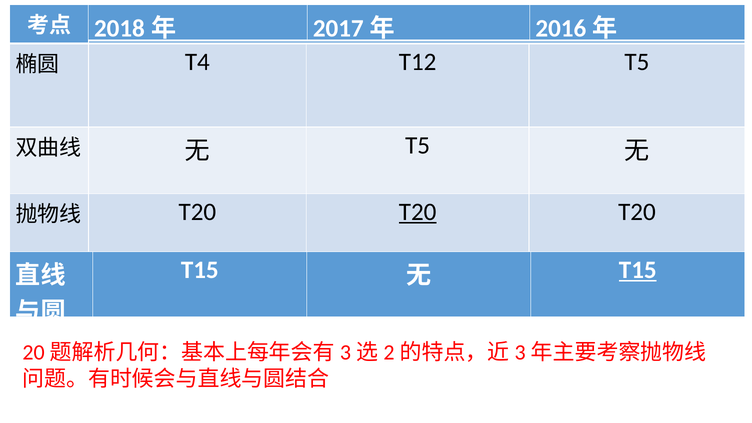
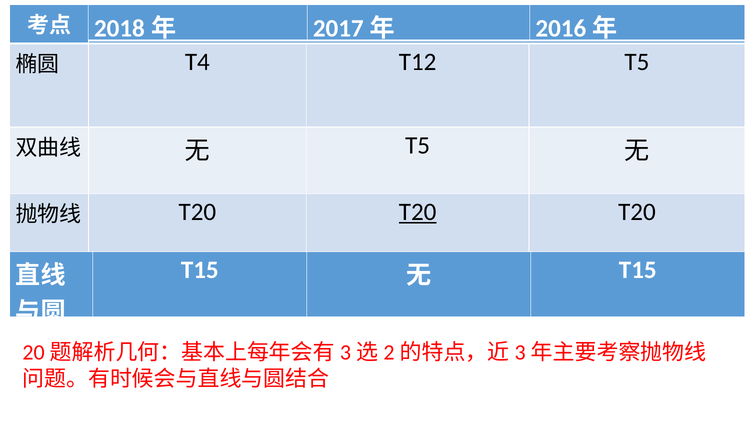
T15 underline: present -> none (638, 270)
